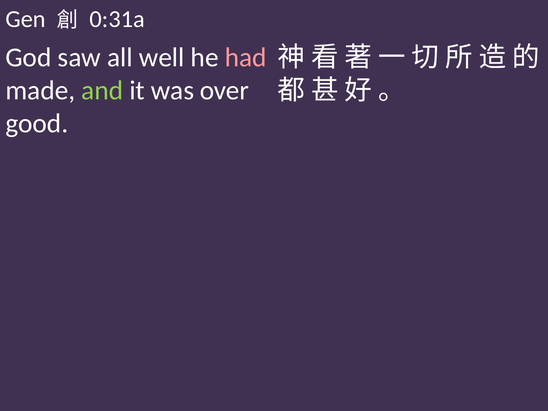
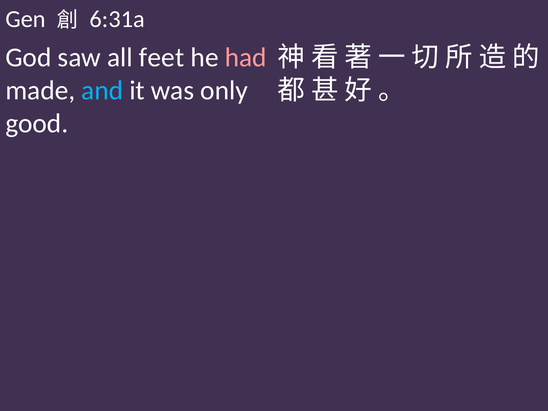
0:31a: 0:31a -> 6:31a (117, 19)
well: well -> feet (162, 58)
and colour: light green -> light blue (102, 90)
over: over -> only (224, 90)
